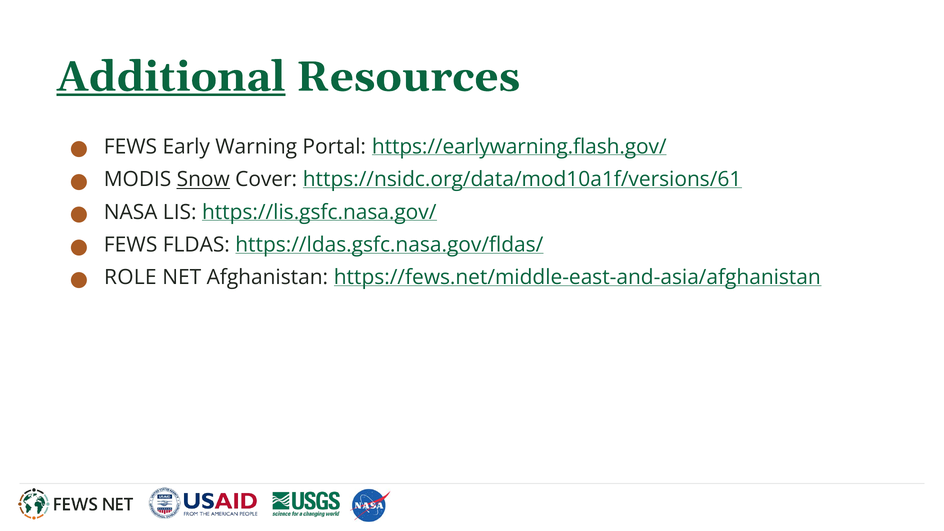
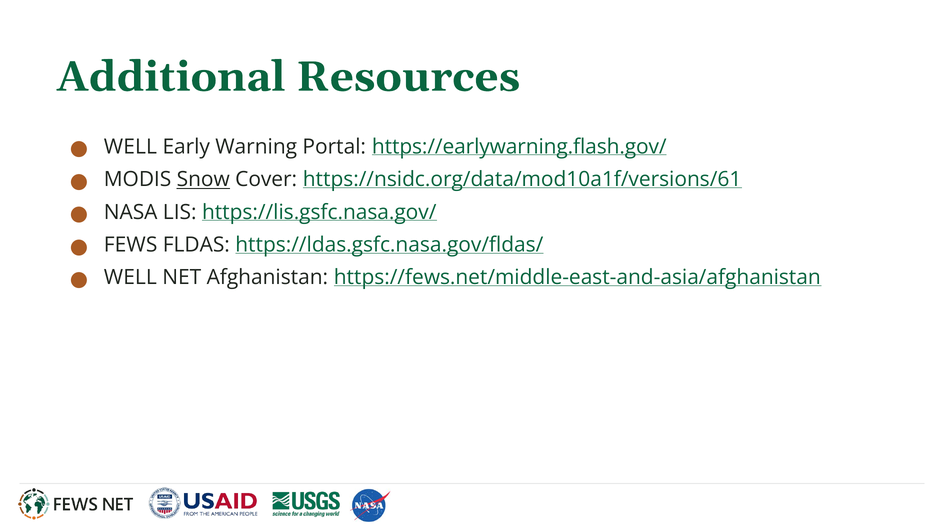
Additional underline: present -> none (171, 77)
FEWS: FEWS -> WELL (130, 147)
ROLE: ROLE -> WELL (130, 278)
